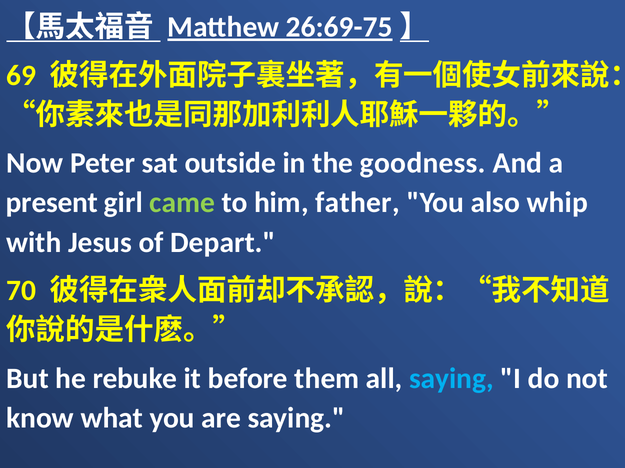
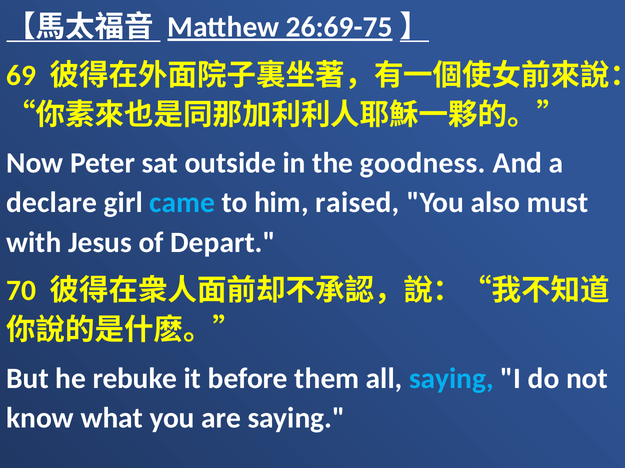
present: present -> declare (52, 203)
came colour: light green -> light blue (182, 203)
father: father -> raised (357, 203)
whip: whip -> must (557, 203)
